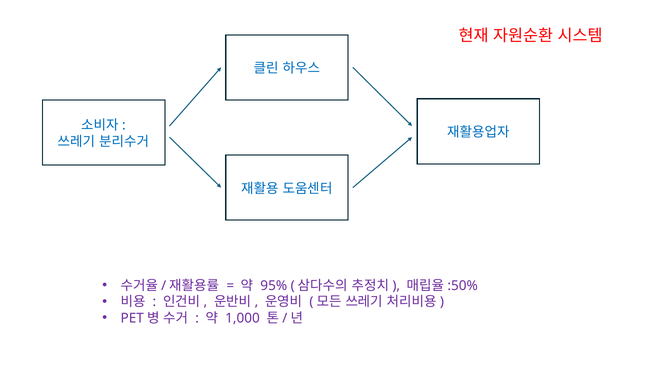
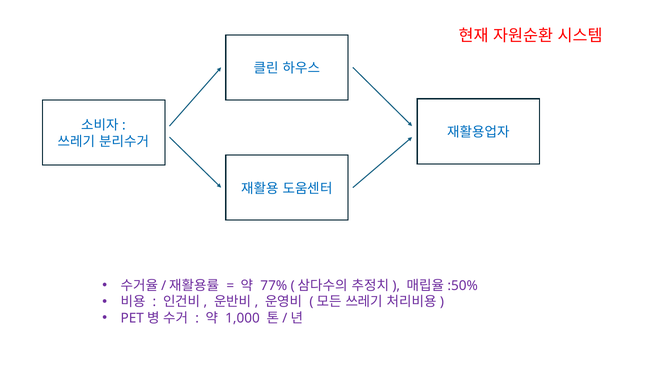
95%: 95% -> 77% (274, 285)
